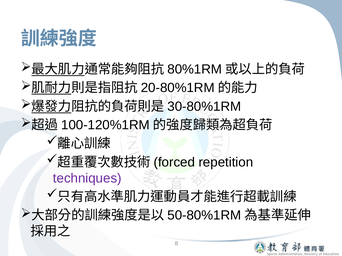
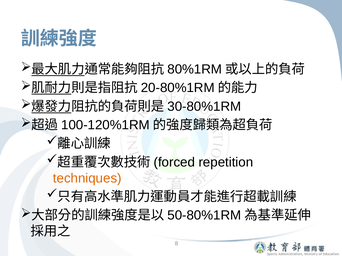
techniques colour: purple -> orange (87, 178)
